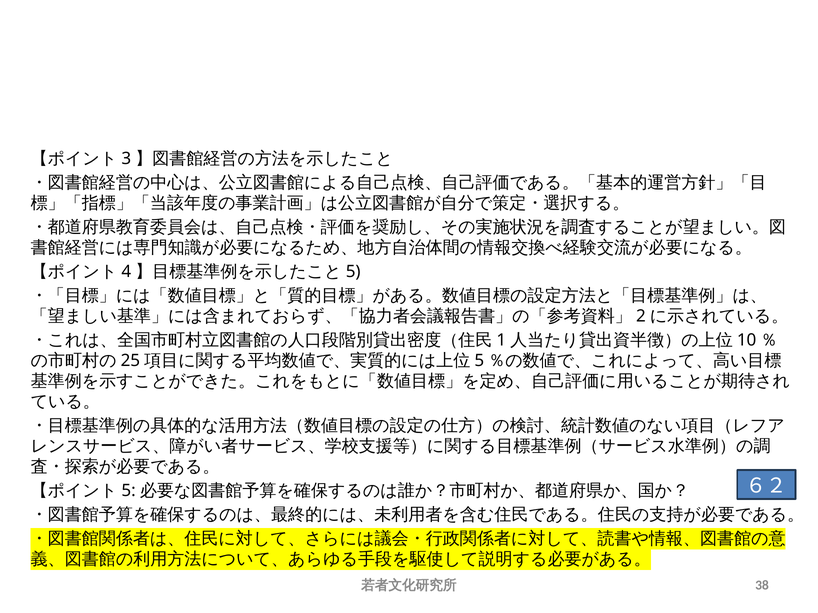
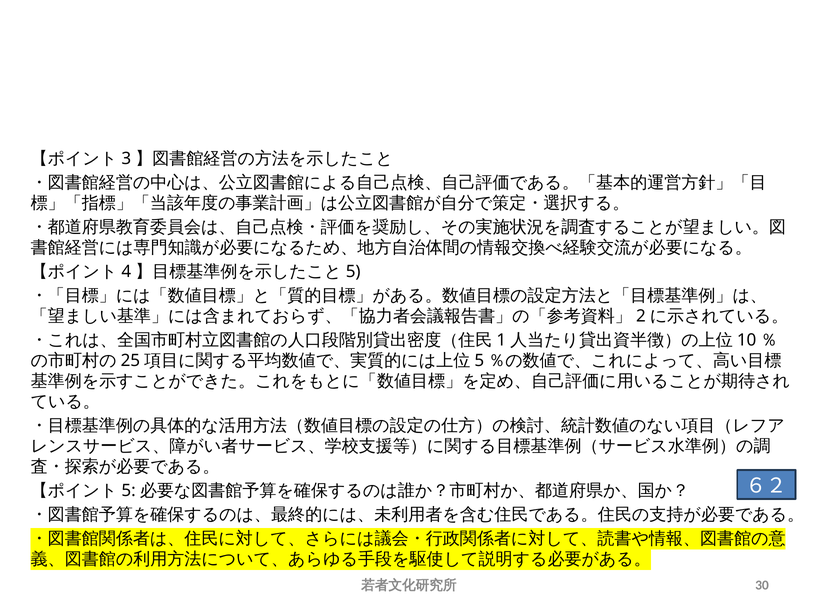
38: 38 -> 30 (762, 586)
